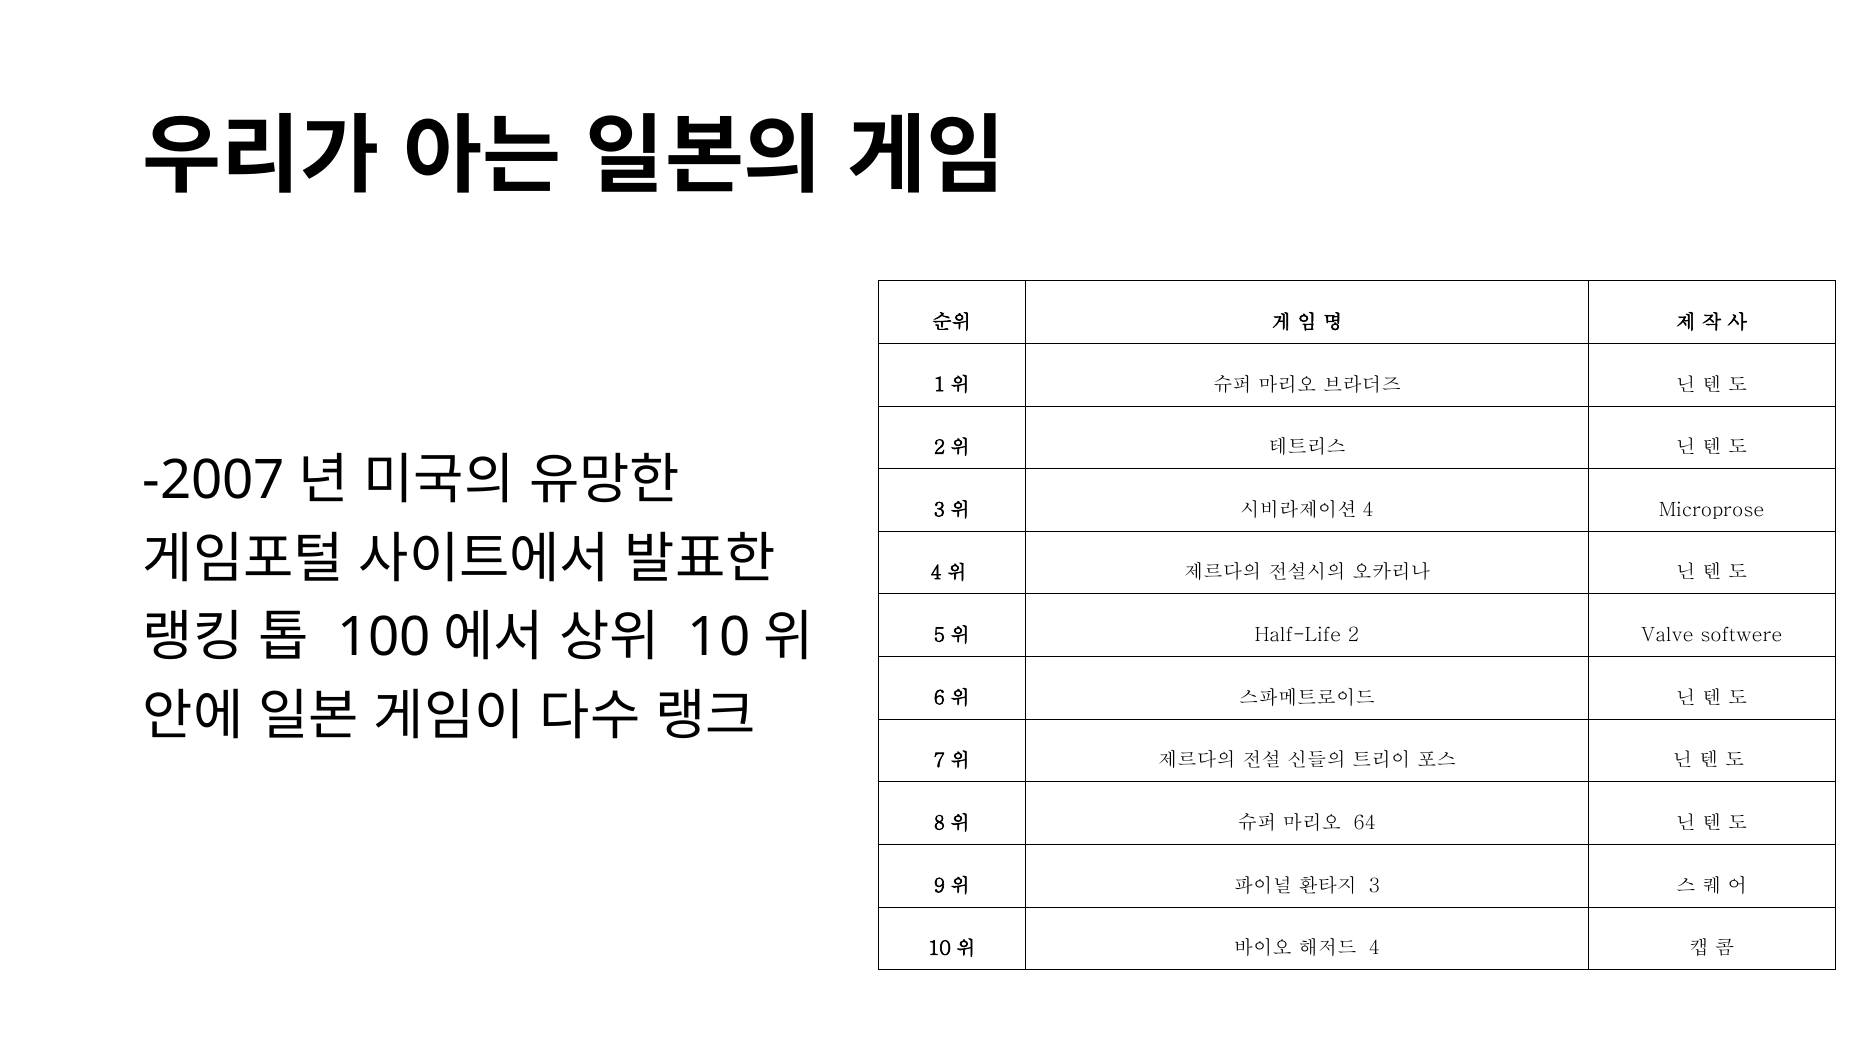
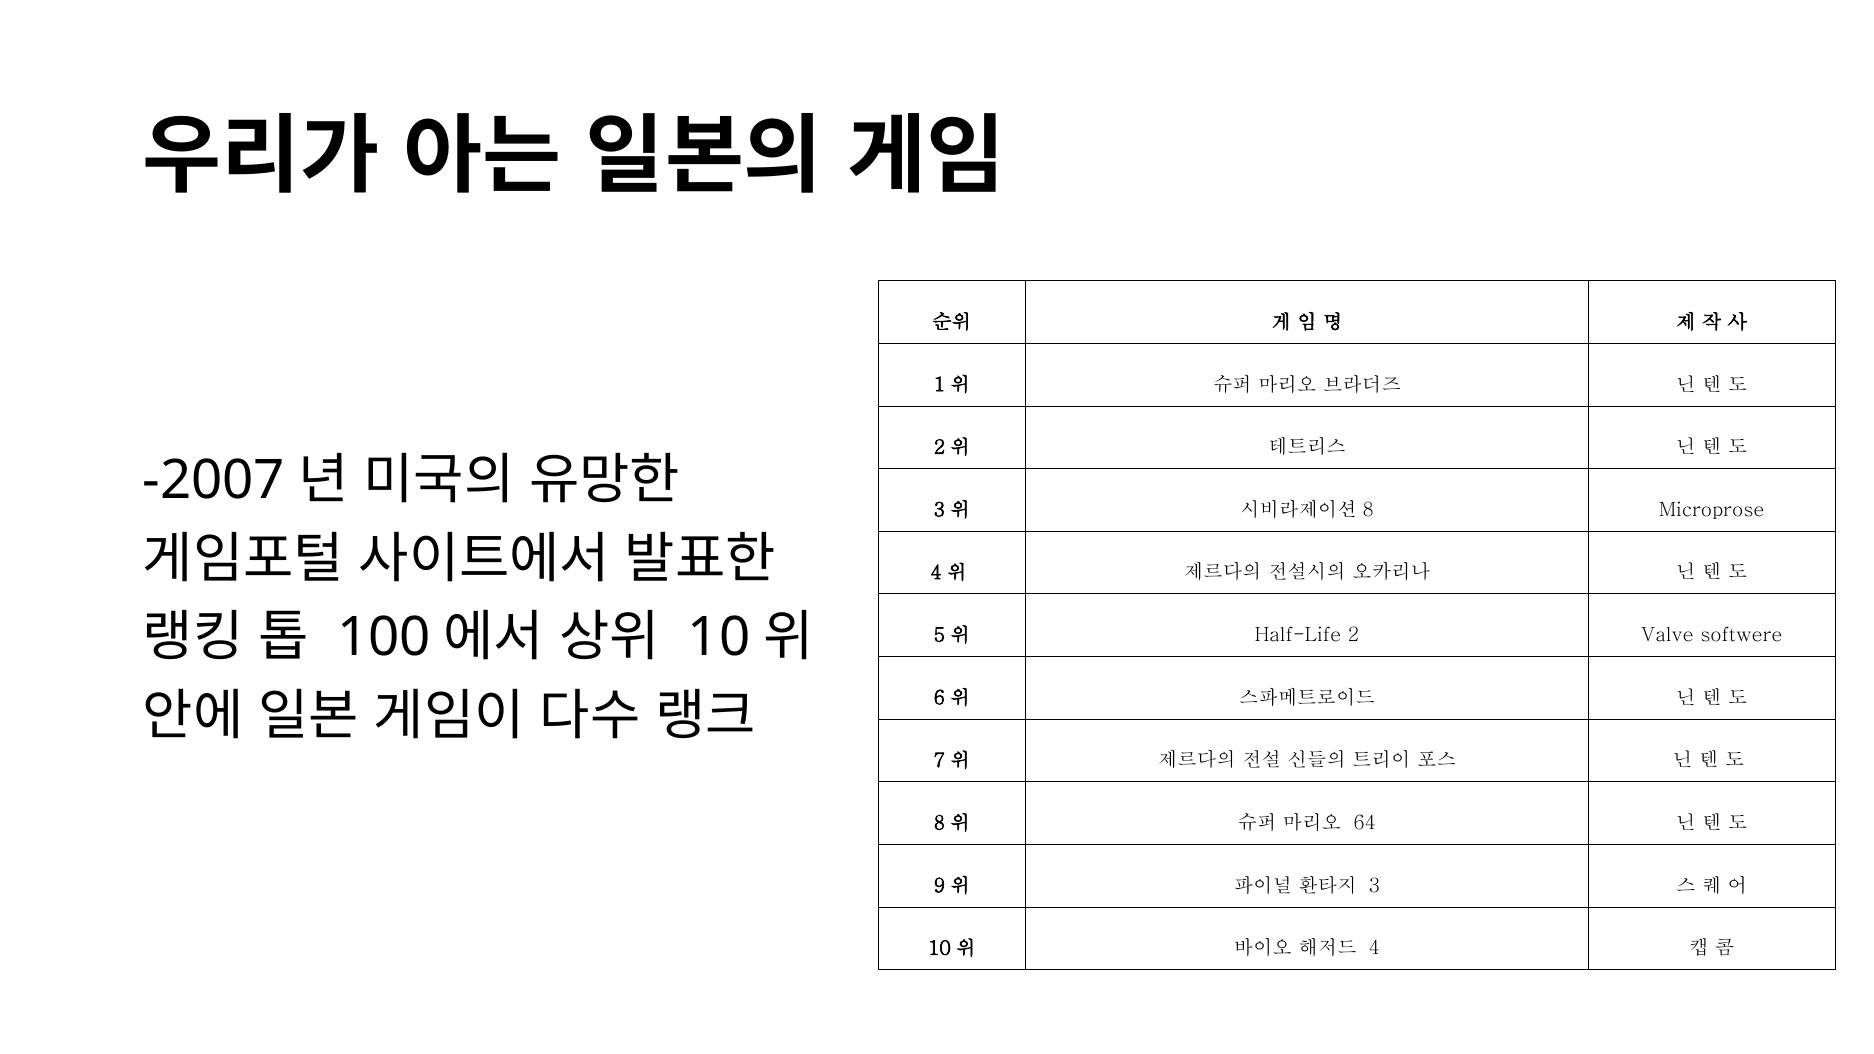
4: 4 -> 8 (1368, 510)
